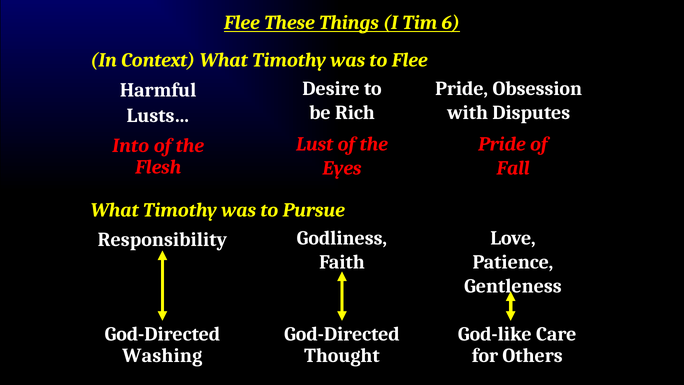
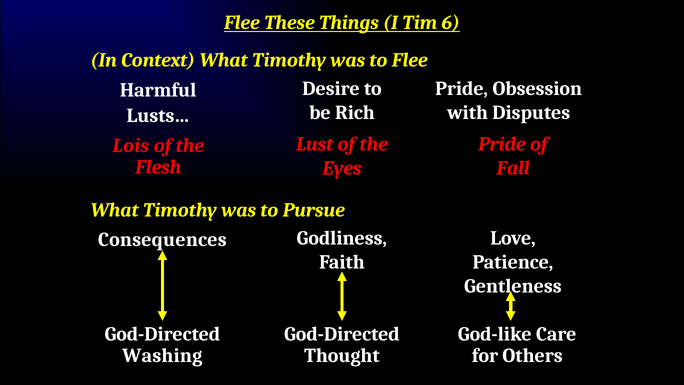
Into: Into -> Lois (131, 146)
Responsibility: Responsibility -> Consequences (162, 240)
